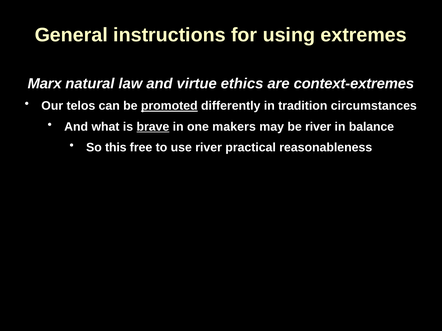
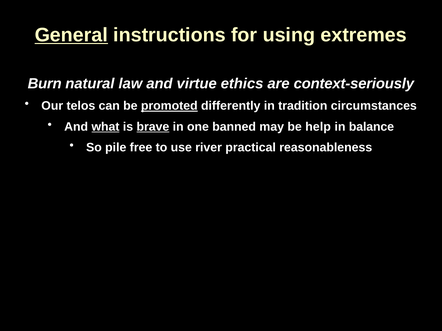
General underline: none -> present (71, 35)
Marx: Marx -> Burn (45, 84)
context-extremes: context-extremes -> context-seriously (354, 84)
what underline: none -> present (105, 127)
makers: makers -> banned (234, 127)
be river: river -> help (318, 127)
this: this -> pile (116, 148)
